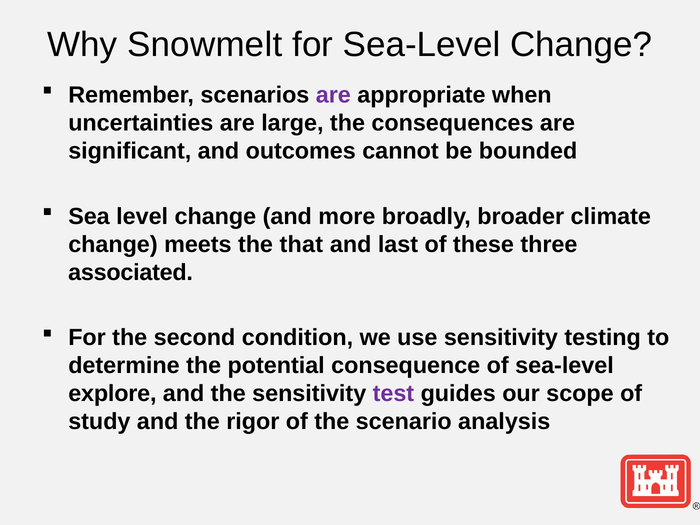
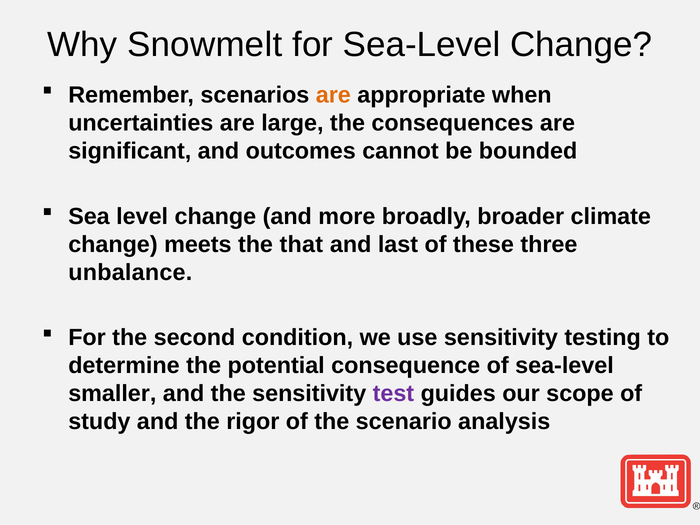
are colour: purple -> orange (333, 95)
associated: associated -> unbalance (130, 272)
explore: explore -> smaller (112, 394)
